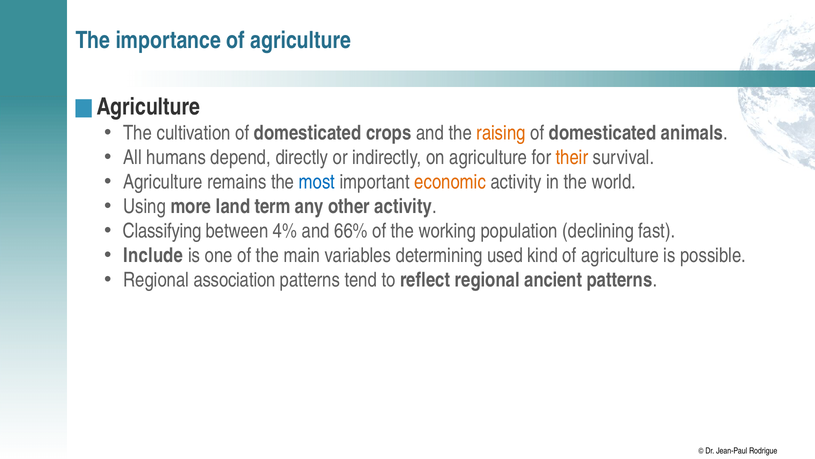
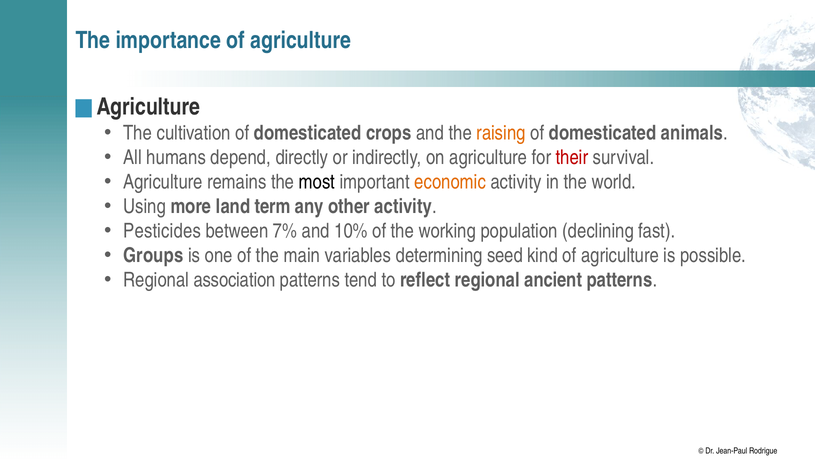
their colour: orange -> red (572, 157)
most colour: blue -> black (317, 182)
Classifying: Classifying -> Pesticides (162, 231)
4%: 4% -> 7% (285, 231)
66%: 66% -> 10% (351, 231)
Include: Include -> Groups (153, 255)
used: used -> seed (505, 255)
